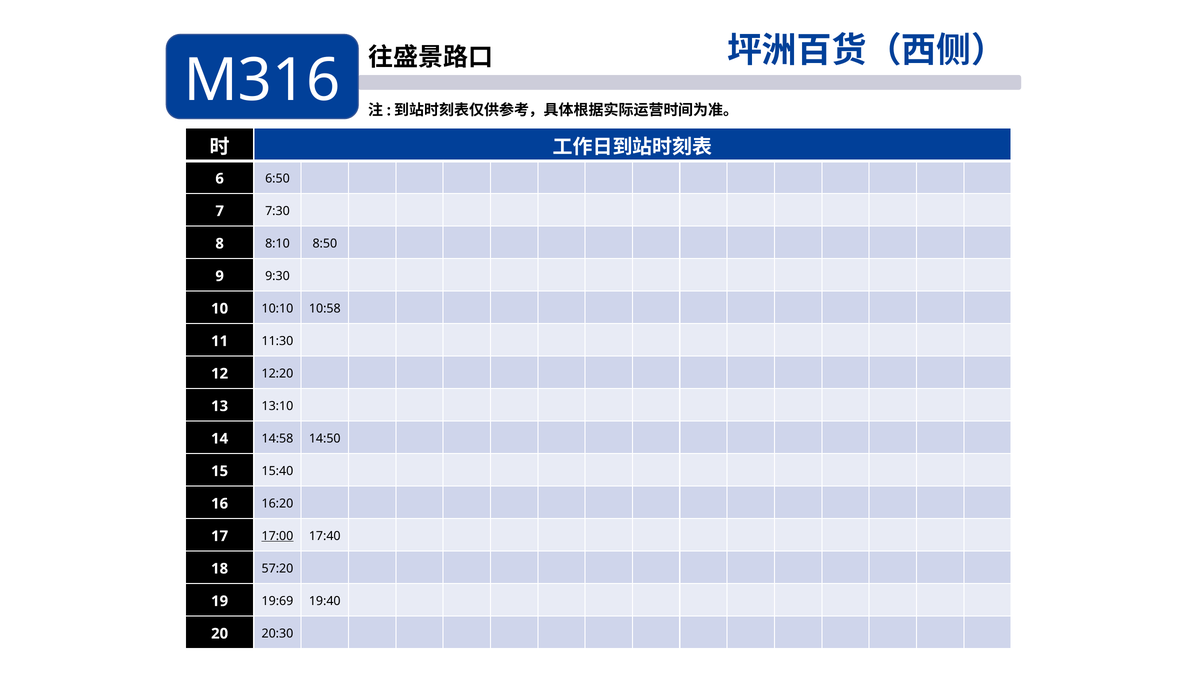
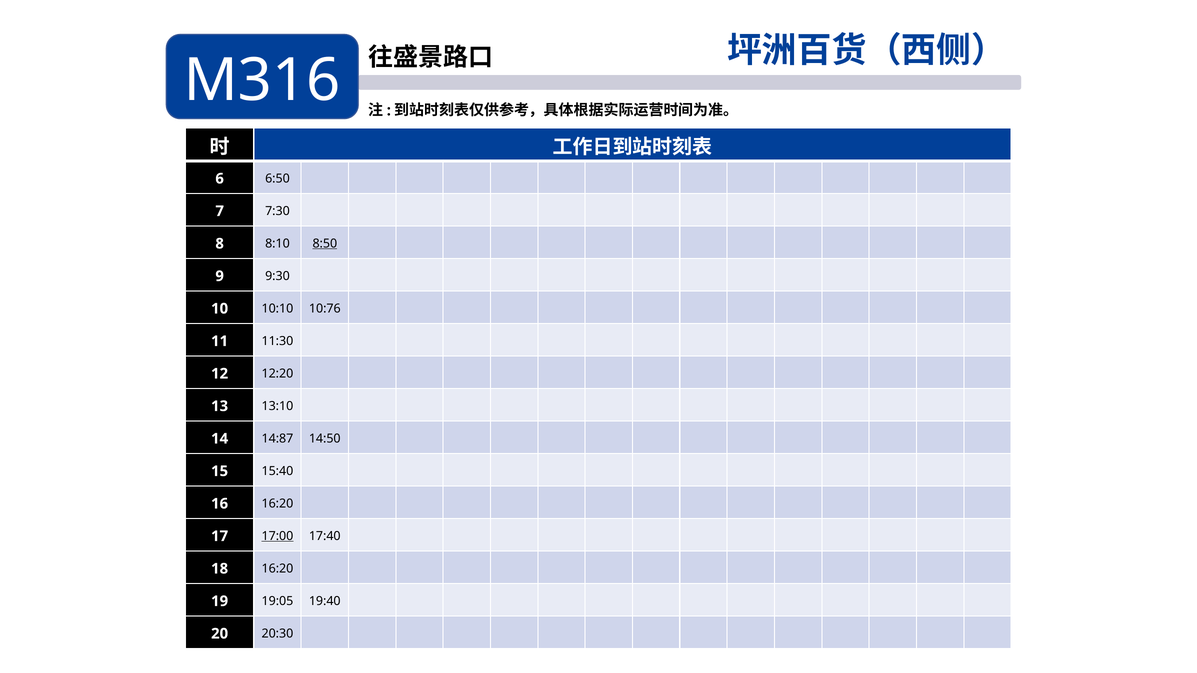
8:50 underline: none -> present (325, 244)
10:58: 10:58 -> 10:76 (325, 309)
14:58: 14:58 -> 14:87 (277, 439)
18 57:20: 57:20 -> 16:20 (277, 569)
19:69: 19:69 -> 19:05 (277, 601)
